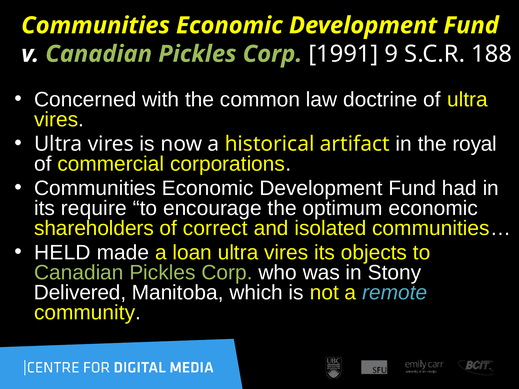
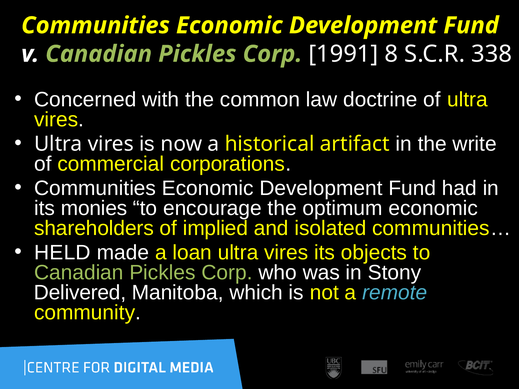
9: 9 -> 8 (391, 54)
188: 188 -> 338 (492, 54)
royal: royal -> write (475, 144)
require: require -> monies (94, 208)
correct: correct -> implied (215, 228)
